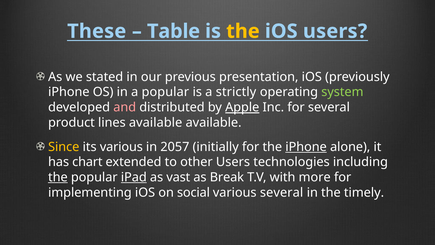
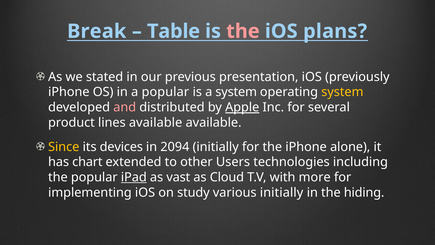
These: These -> Break (97, 31)
the colour: yellow -> pink (243, 31)
iOS users: users -> plans (335, 31)
a strictly: strictly -> system (236, 92)
system colour: light green -> yellow (342, 92)
its various: various -> devices (121, 147)
2057: 2057 -> 2094 (175, 147)
iPhone underline: present -> none (306, 147)
the underline: present -> none (58, 177)
Break: Break -> Cloud (227, 177)
social: social -> study (193, 192)
various several: several -> initially (282, 192)
timely: timely -> hiding (364, 192)
